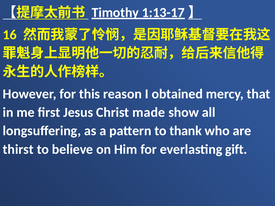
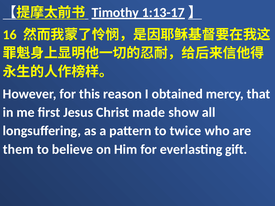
thank: thank -> twice (185, 131)
thirst: thirst -> them (18, 149)
